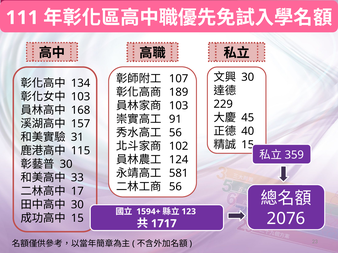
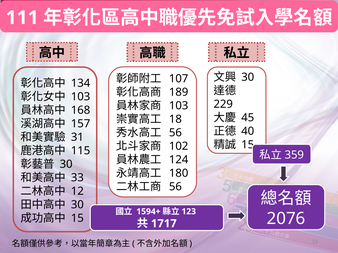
91: 91 -> 18 (175, 119)
581: 581 -> 180 (179, 173)
17: 17 -> 12 (77, 192)
